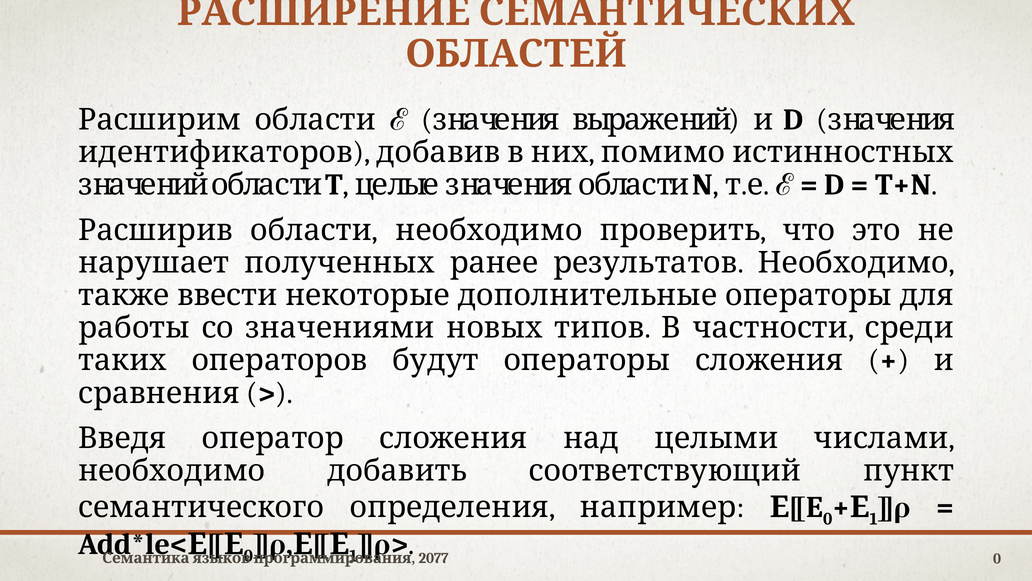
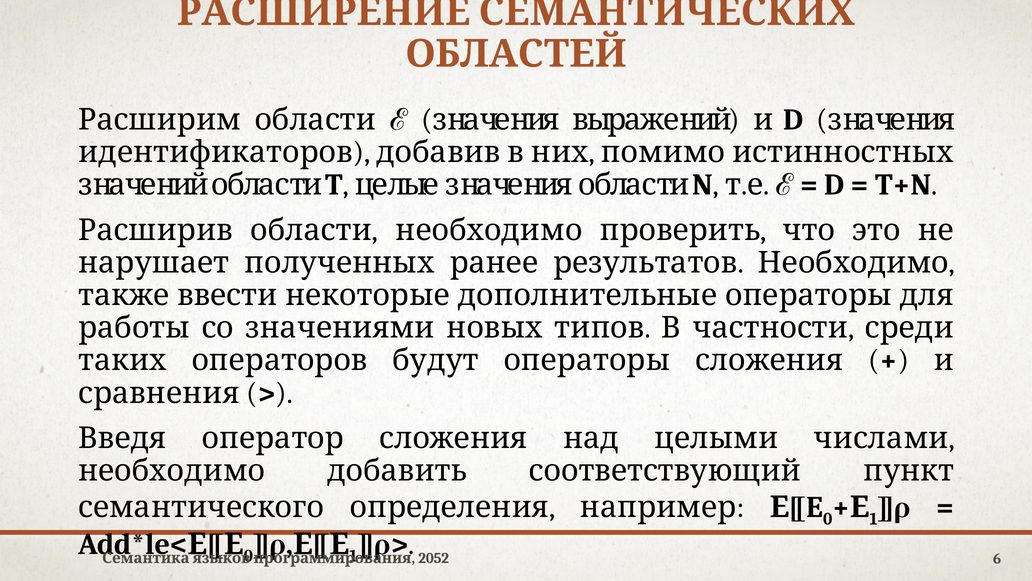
2077: 2077 -> 2052 (434, 558)
0: 0 -> 6 (997, 558)
